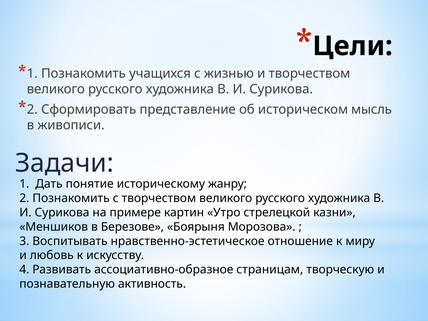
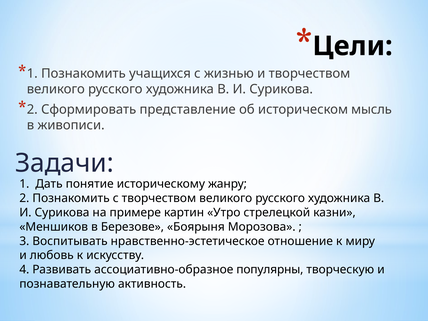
страницам: страницам -> популярны (270, 270)
